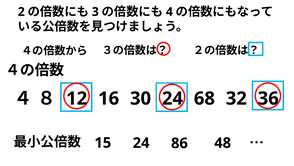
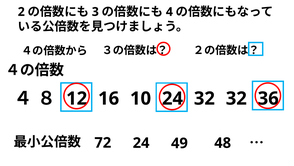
30: 30 -> 10 (141, 98)
68: 68 -> 32 (204, 98)
15: 15 -> 72 (103, 142)
86: 86 -> 49 (179, 143)
